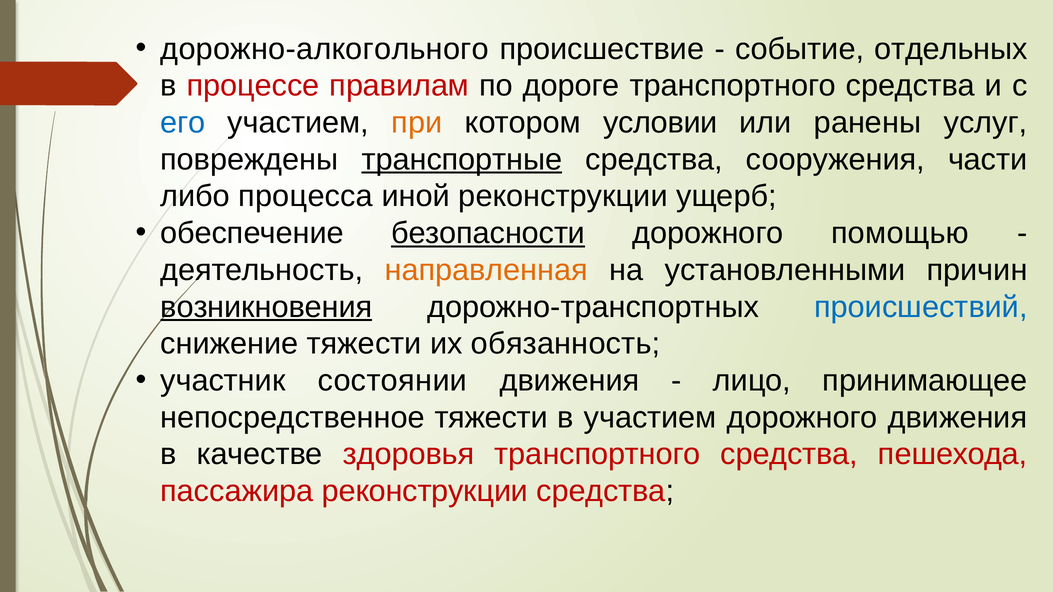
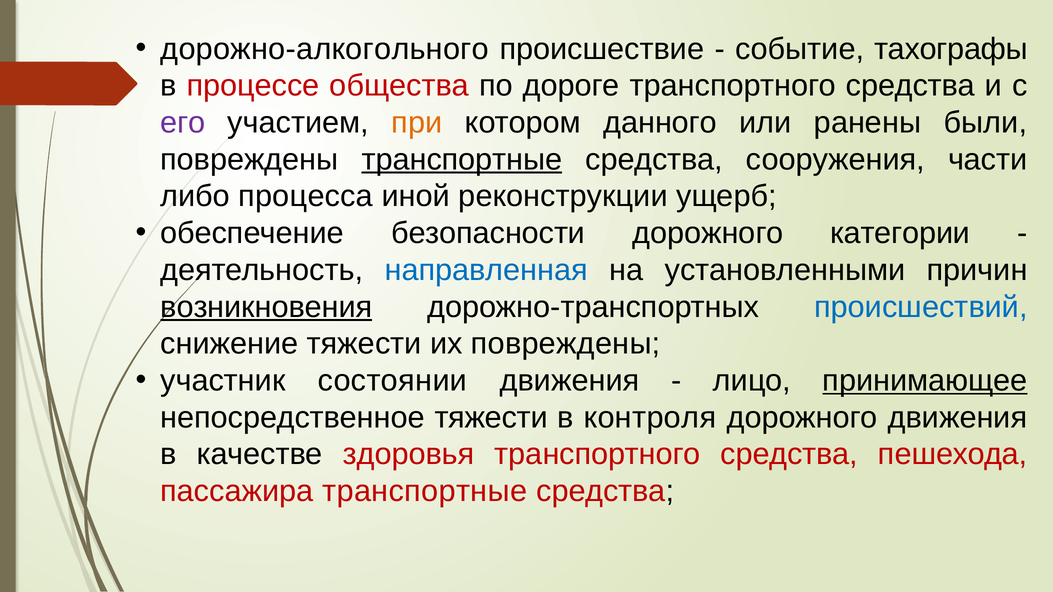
отдельных: отдельных -> тахографы (951, 49)
правилам: правилам -> общества (399, 86)
его colour: blue -> purple (183, 123)
условии: условии -> данного (660, 123)
услуг: услуг -> были (985, 123)
безопасности underline: present -> none (488, 233)
помощью: помощью -> категории (900, 233)
направленная colour: orange -> blue (486, 270)
их обязанность: обязанность -> повреждены (566, 344)
принимающее underline: none -> present (925, 381)
в участием: участием -> контроля (650, 418)
пассажира реконструкции: реконструкции -> транспортные (425, 491)
